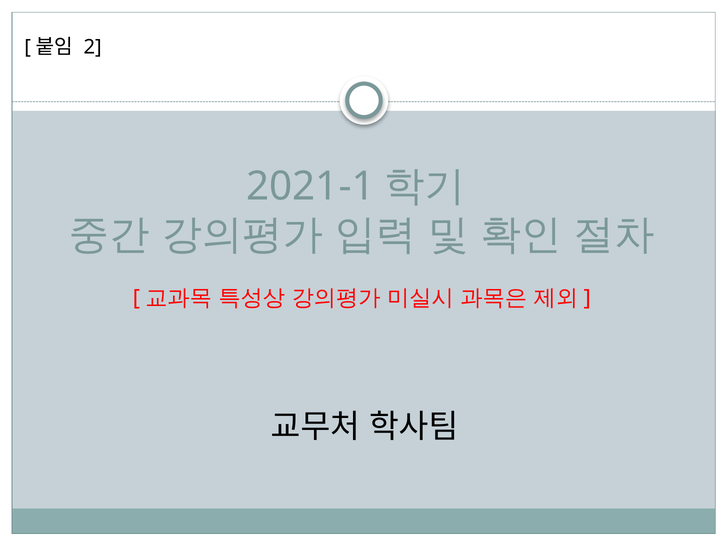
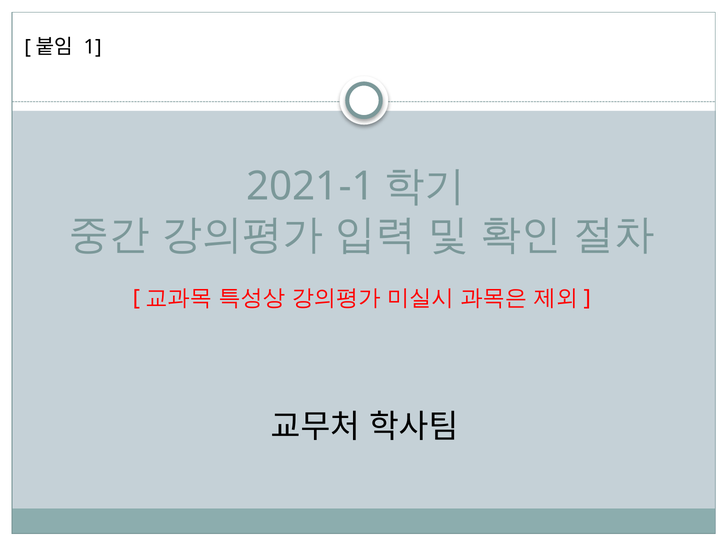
2: 2 -> 1 (93, 47)
